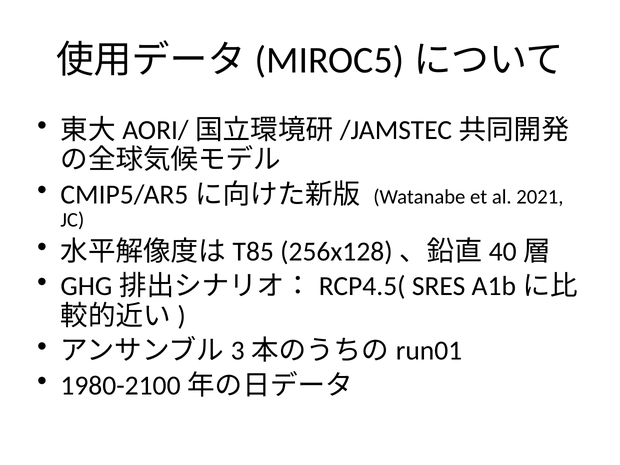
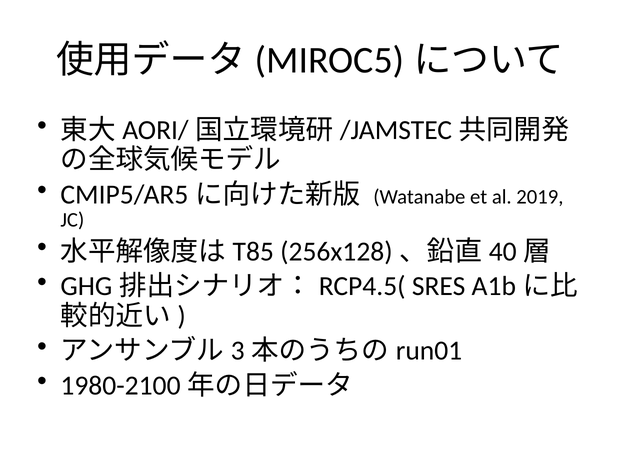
2021: 2021 -> 2019 (540, 197)
